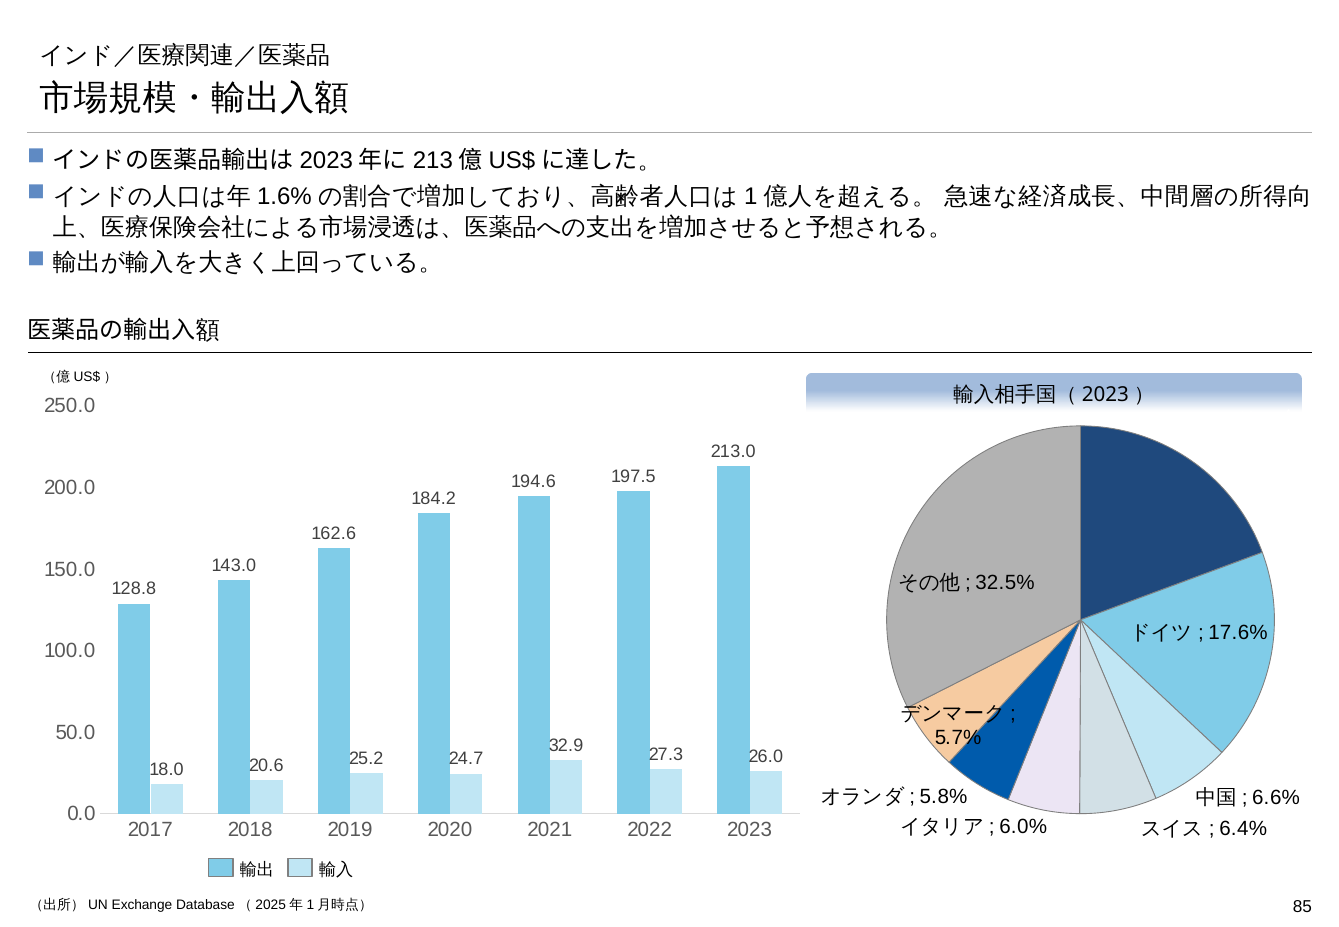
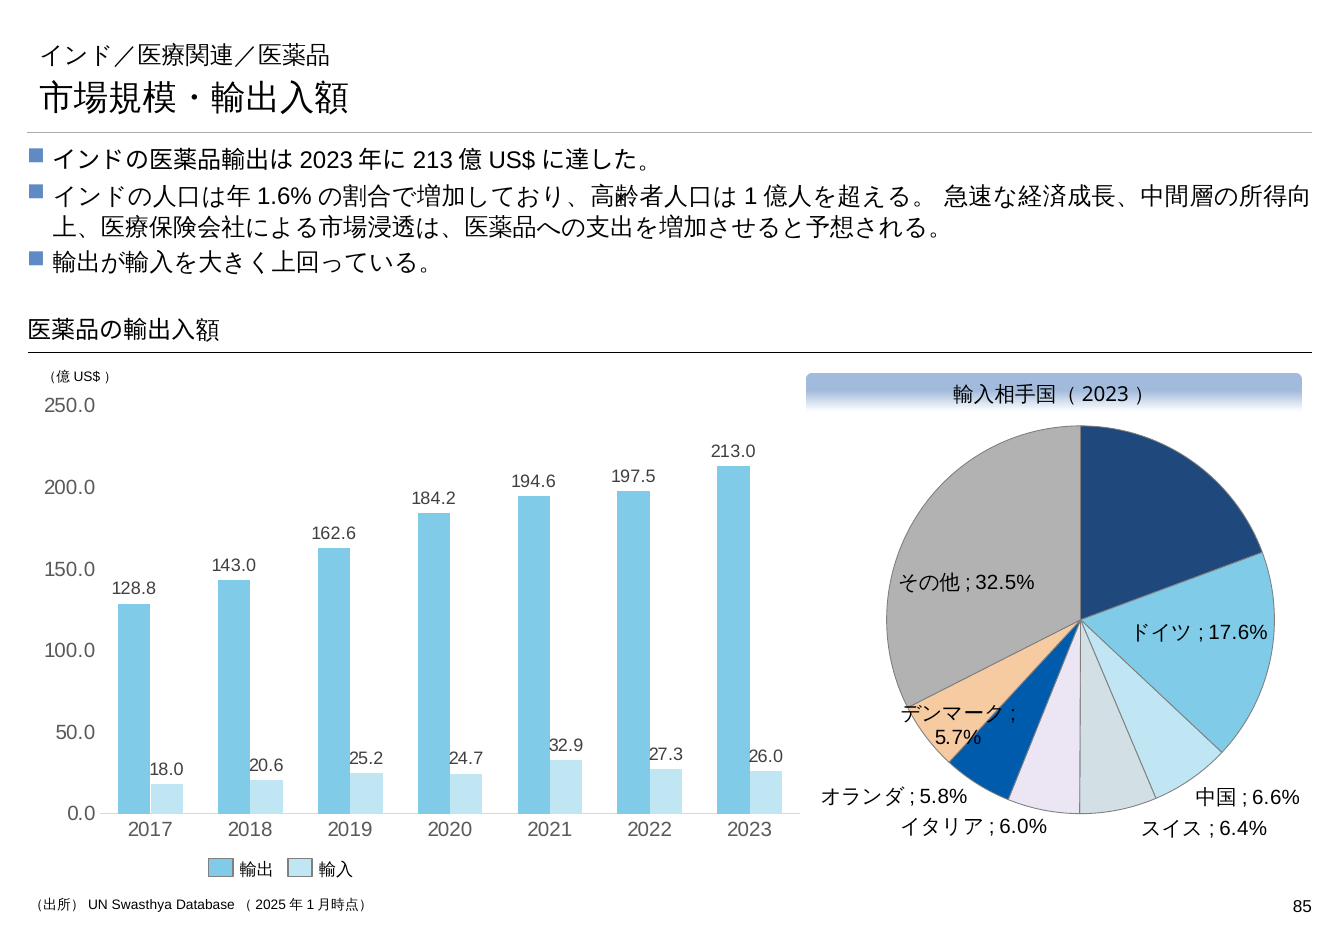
Exchange: Exchange -> Swasthya (142, 905)
